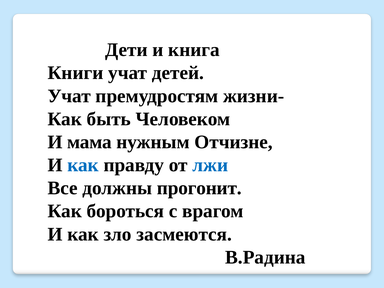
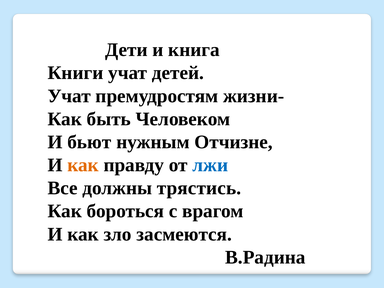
мама: мама -> бьют (89, 142)
как colour: blue -> orange (83, 165)
прогонит: прогонит -> трястись (199, 188)
